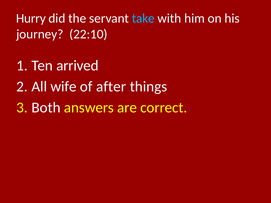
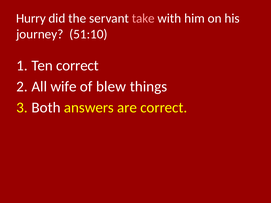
take colour: light blue -> pink (143, 18)
22:10: 22:10 -> 51:10 (88, 34)
Ten arrived: arrived -> correct (77, 66)
after: after -> blew (111, 87)
